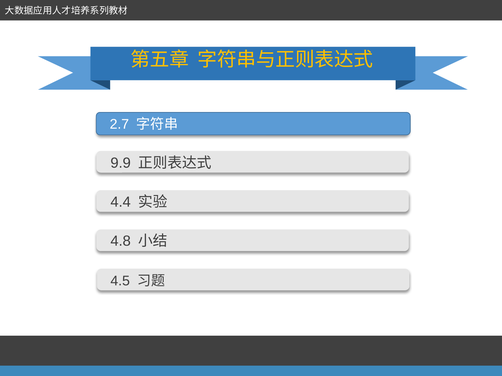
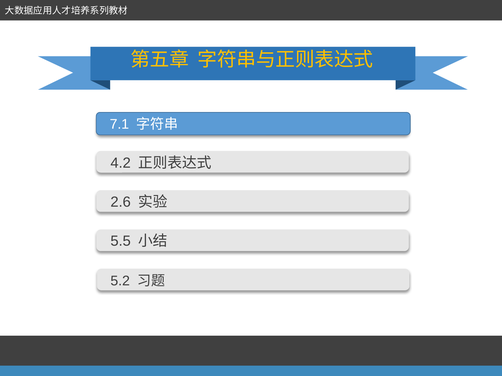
2.7: 2.7 -> 7.1 (119, 125)
9.9: 9.9 -> 4.2 (121, 163)
4.4: 4.4 -> 2.6 (121, 202)
4.8: 4.8 -> 5.5 (121, 241)
4.5: 4.5 -> 5.2 (120, 281)
